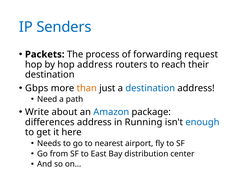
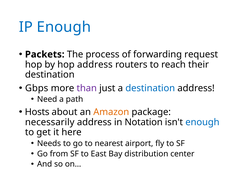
IP Senders: Senders -> Enough (64, 27)
than colour: orange -> purple (87, 88)
Write: Write -> Hosts (37, 112)
Amazon colour: blue -> orange (111, 112)
differences: differences -> necessarily (50, 122)
Running: Running -> Notation (144, 122)
